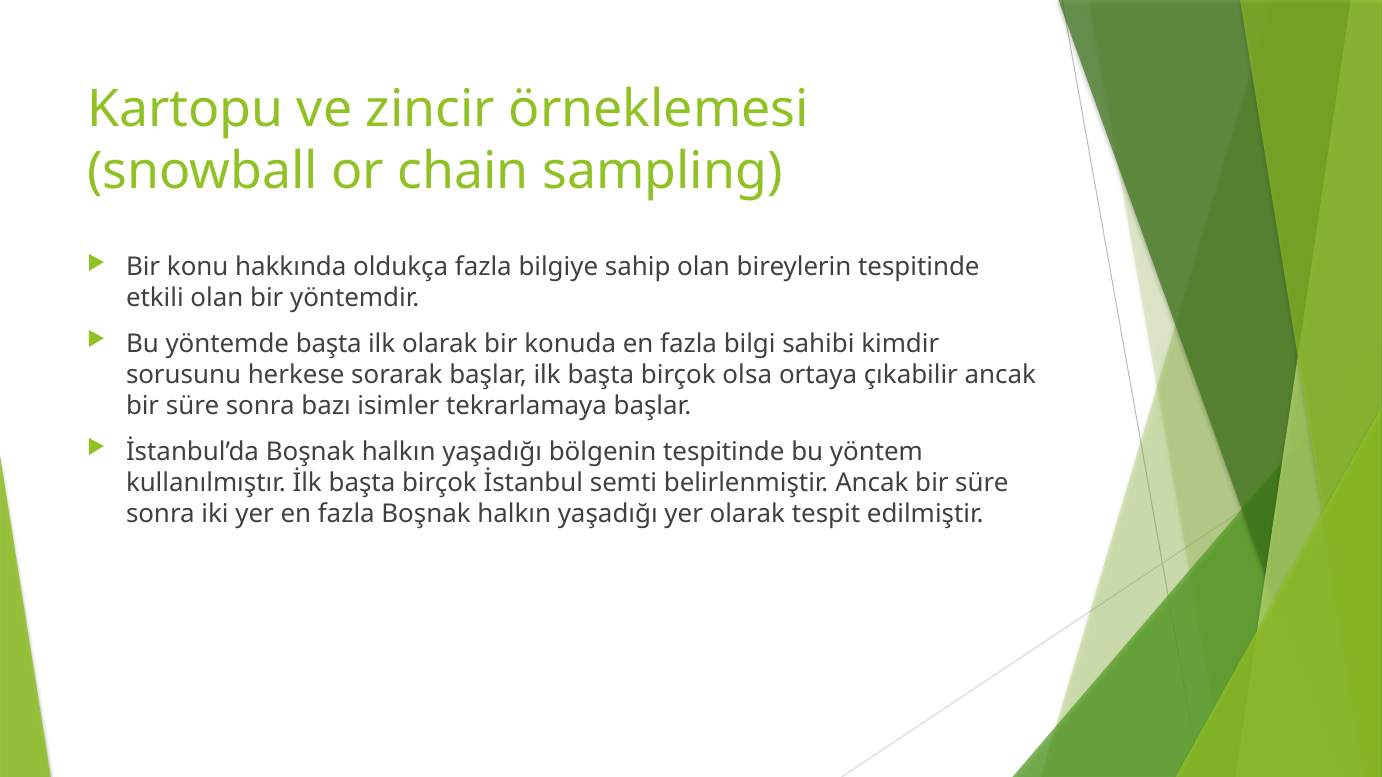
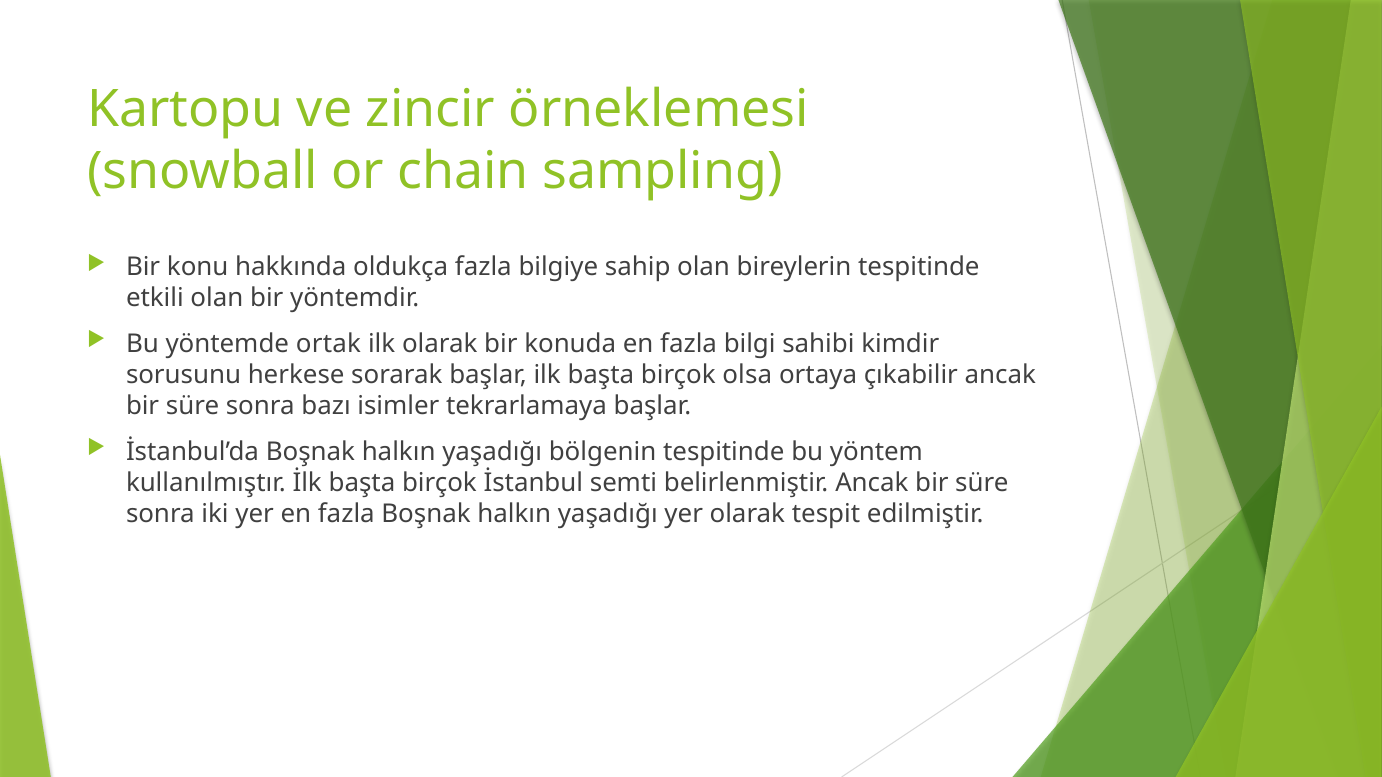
yöntemde başta: başta -> ortak (329, 344)
